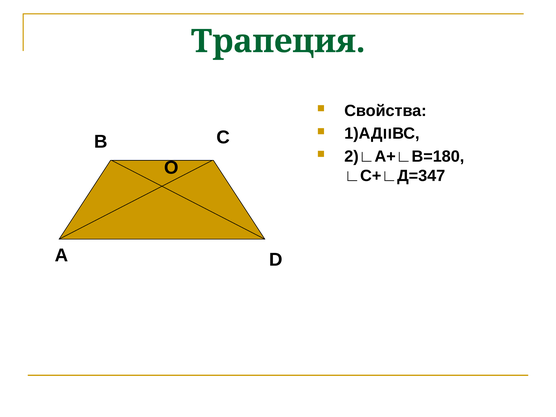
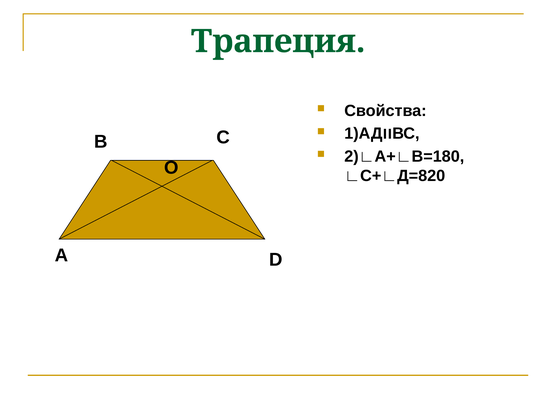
∟С+∟Д=347: ∟С+∟Д=347 -> ∟С+∟Д=820 (395, 176)
